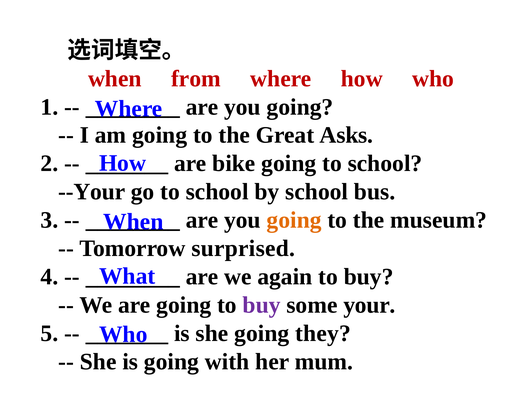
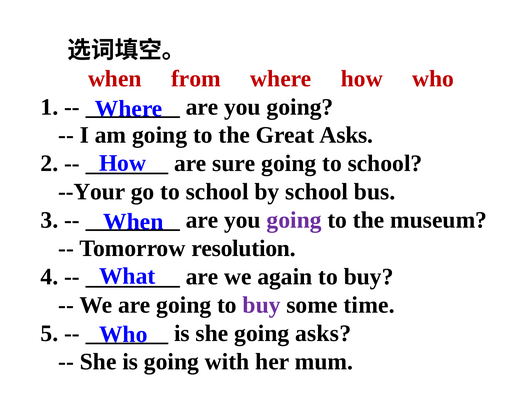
bike: bike -> sure (234, 163)
going colour: orange -> purple (294, 220)
surprised: surprised -> resolution (244, 248)
your: your -> time (369, 305)
going they: they -> asks (323, 333)
